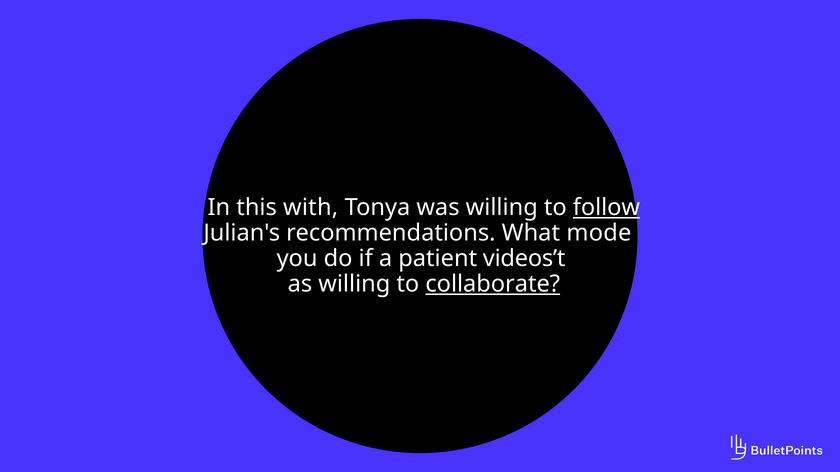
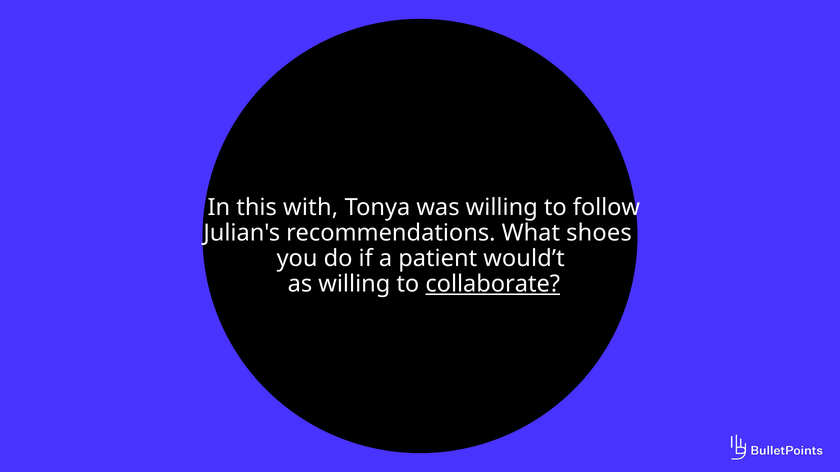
follow underline: present -> none (606, 208)
mode: mode -> shoes (599, 233)
videos’t: videos’t -> would’t (524, 259)
